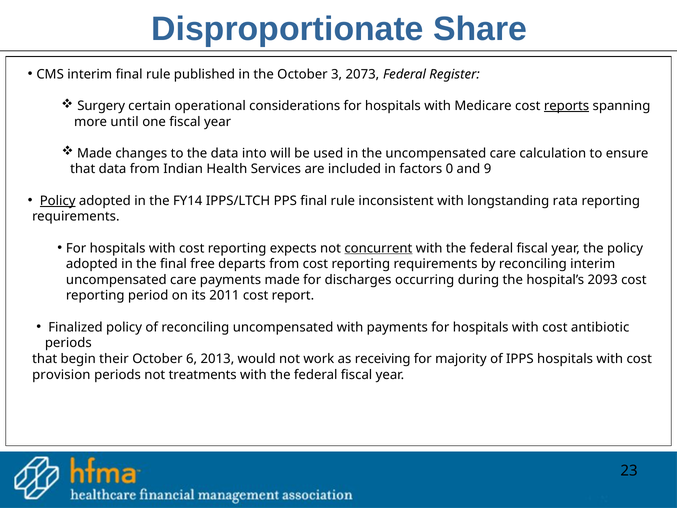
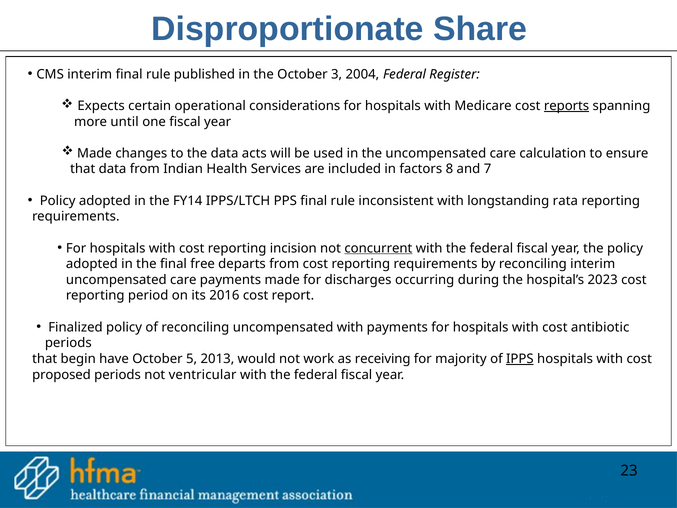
2073: 2073 -> 2004 (362, 74)
Surgery: Surgery -> Expects (101, 106)
into: into -> acts (254, 153)
0: 0 -> 8 (449, 169)
9: 9 -> 7 (488, 169)
Policy underline: present -> none (58, 201)
expects: expects -> incision (293, 248)
2093: 2093 -> 2023 (603, 280)
2011: 2011 -> 2016 (224, 295)
their: their -> have (114, 359)
6: 6 -> 5 (192, 359)
IPPS underline: none -> present (520, 359)
provision: provision -> proposed (61, 375)
treatments: treatments -> ventricular (203, 375)
